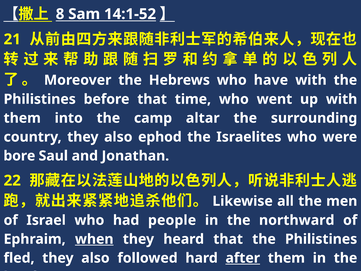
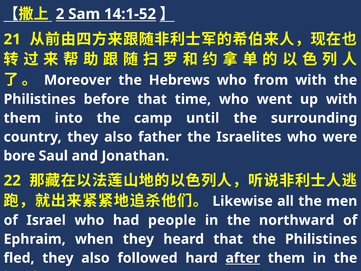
8: 8 -> 2 (60, 14)
have: have -> from (271, 80)
altar: altar -> until (203, 118)
ephod: ephod -> father (160, 137)
when underline: present -> none (94, 239)
